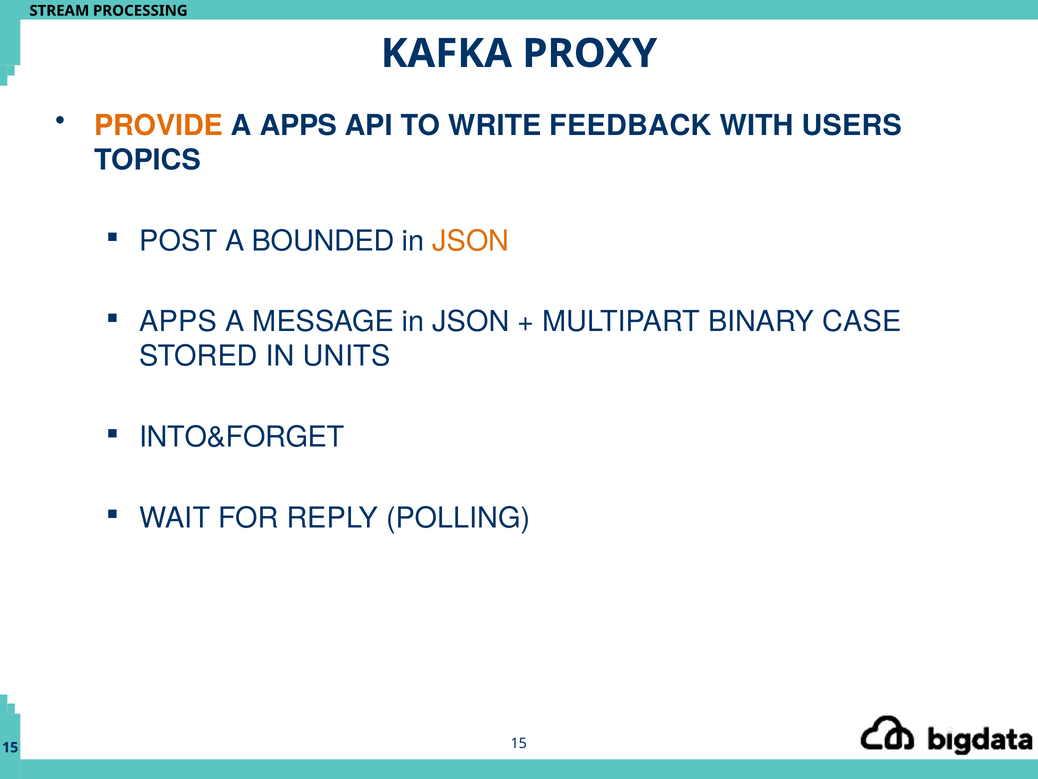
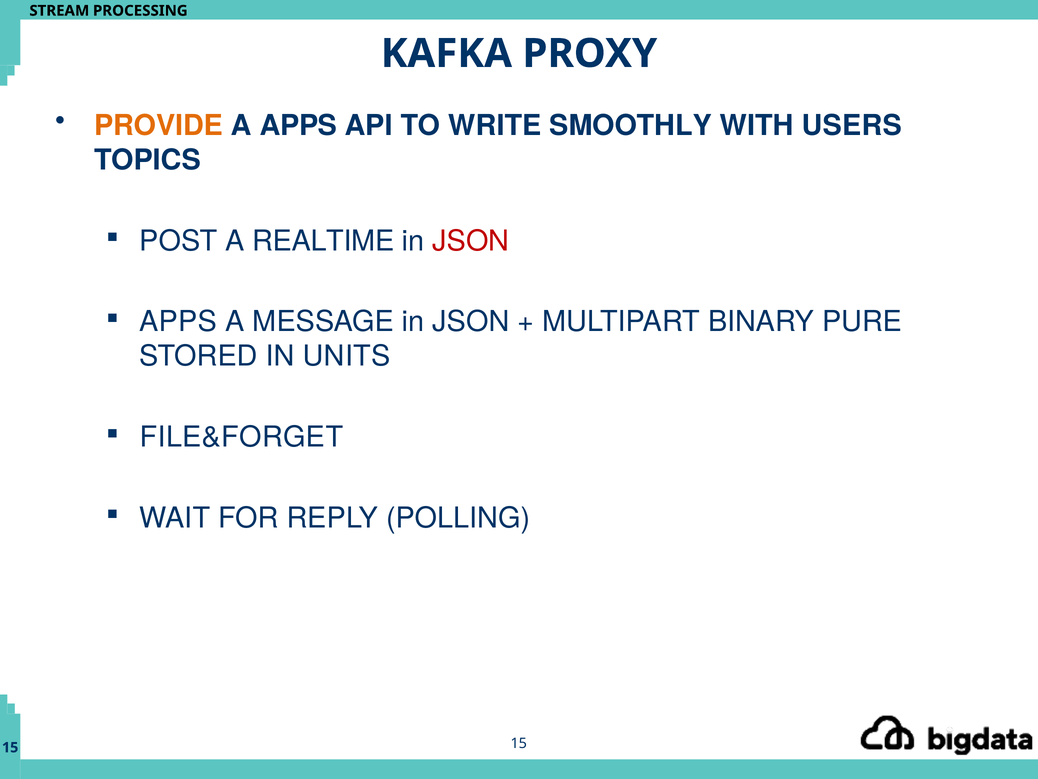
FEEDBACK: FEEDBACK -> SMOOTHLY (631, 125)
BOUNDED: BOUNDED -> REALTIME (323, 241)
JSON colour: orange -> red (471, 241)
CASE: CASE -> PURE (862, 322)
INTO&FORGET: INTO&FORGET -> FILE&FORGET (241, 437)
